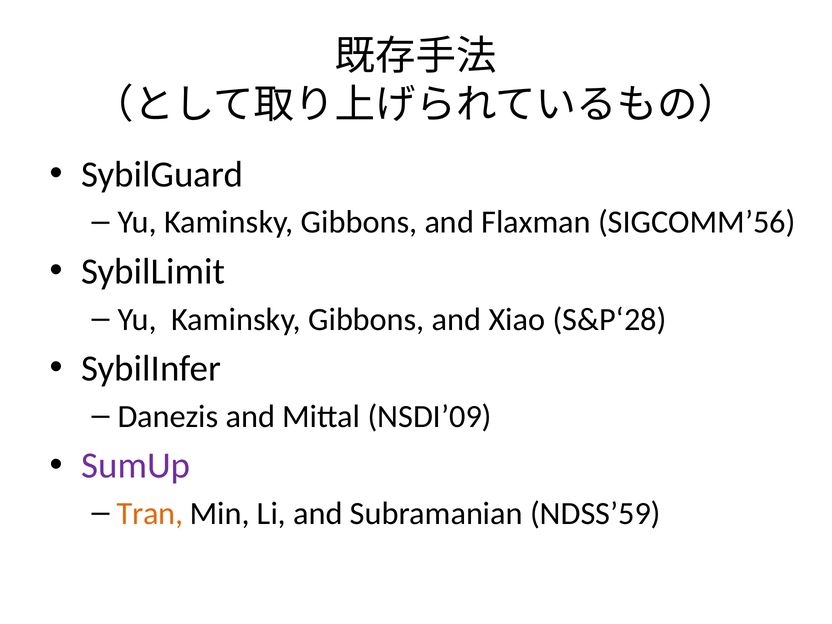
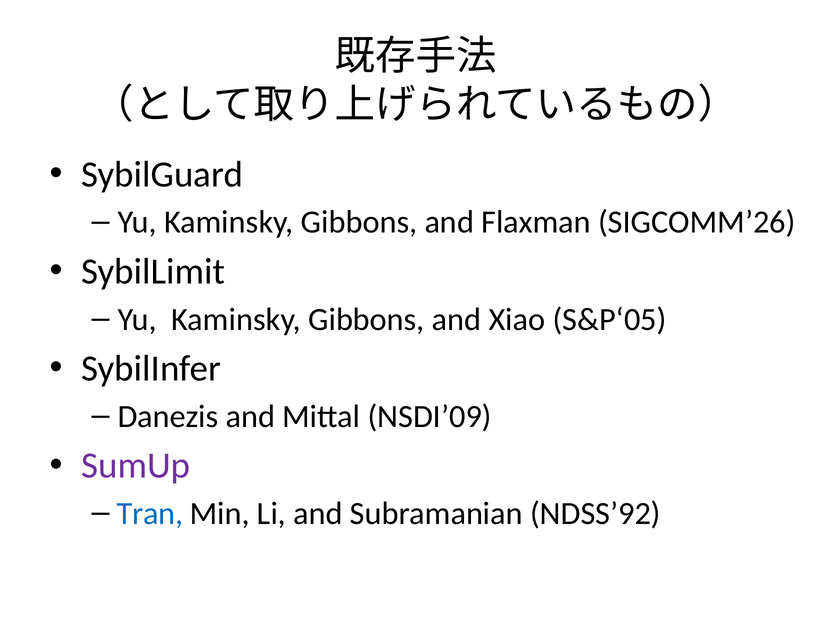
SIGCOMM’56: SIGCOMM’56 -> SIGCOMM’26 (697, 222)
S&P‘28: S&P‘28 -> S&P‘05 (610, 319)
Tran colour: orange -> blue (150, 513)
NDSS’59: NDSS’59 -> NDSS’92 (595, 513)
